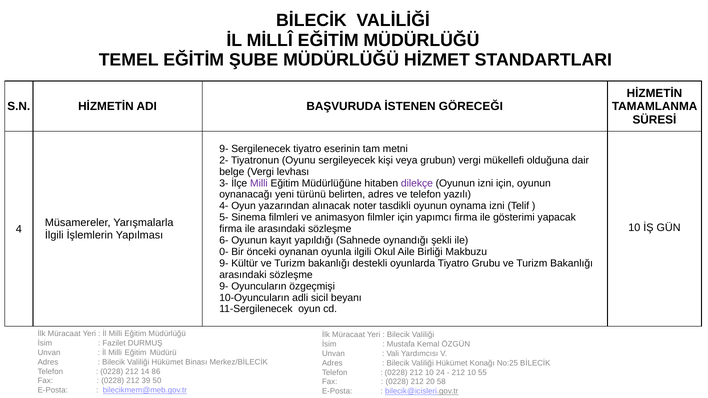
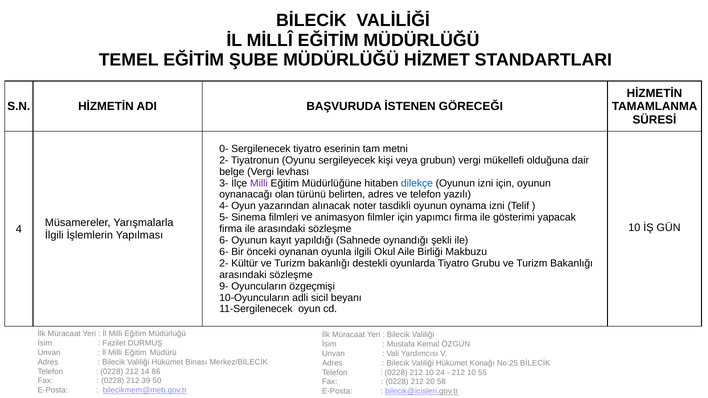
9-: 9- -> 0- (224, 149)
dilekçe colour: purple -> blue (417, 183)
yeni: yeni -> olan (285, 195)
0-: 0- -> 6- (224, 252)
9-: 9- -> 2- (224, 263)
